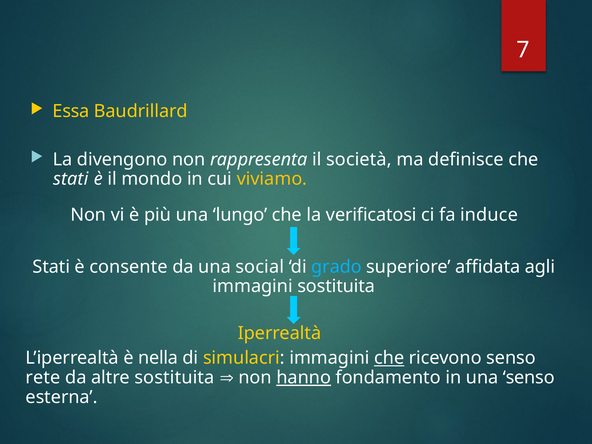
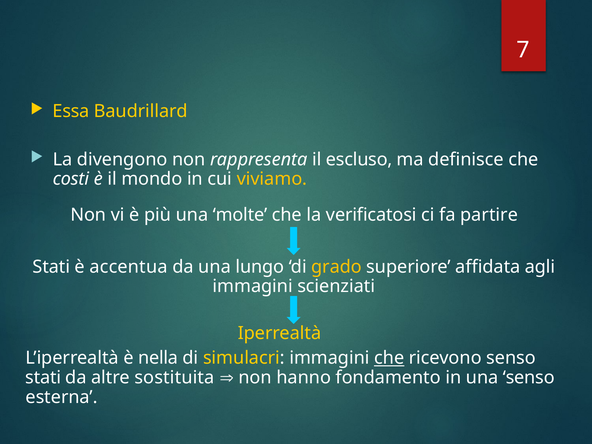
società: società -> escluso (359, 159)
stati: stati -> costi (71, 179)
lungo: lungo -> molte (240, 215)
induce: induce -> partire (489, 215)
consente: consente -> accentua (129, 267)
social: social -> lungo (260, 267)
grado colour: light blue -> yellow (337, 267)
immagini sostituita: sostituita -> scienziati (336, 286)
rete: rete -> stati (43, 378)
hanno underline: present -> none (304, 378)
